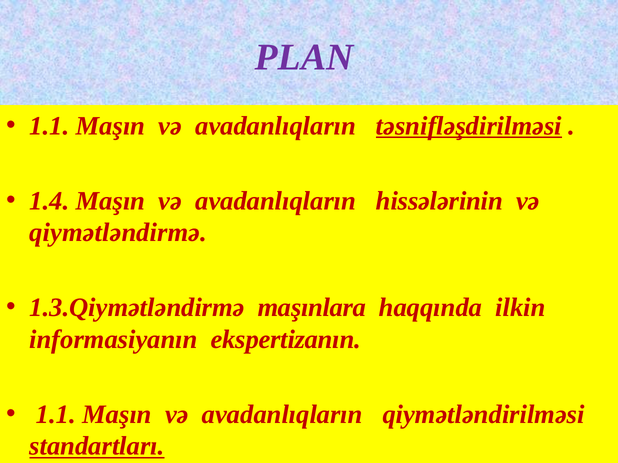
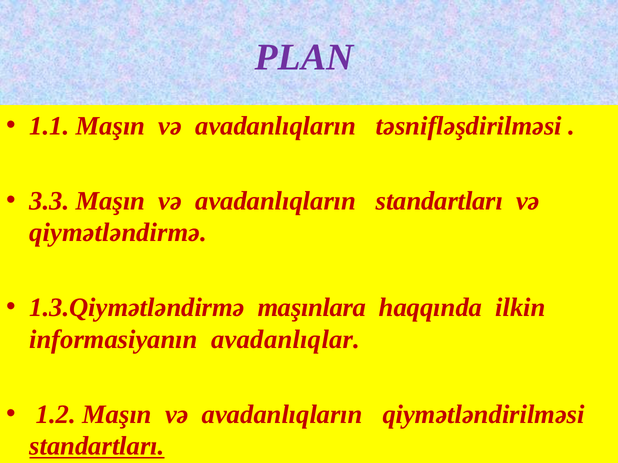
təsnifləşdirilməsi underline: present -> none (469, 126)
1.4: 1.4 -> 3.3 (49, 201)
avadanlıqların hissələrinin: hissələrinin -> standartları (439, 201)
ekspertizanın: ekspertizanın -> avadanlıqlar (286, 340)
1.1: 1.1 -> 1.2 (56, 415)
